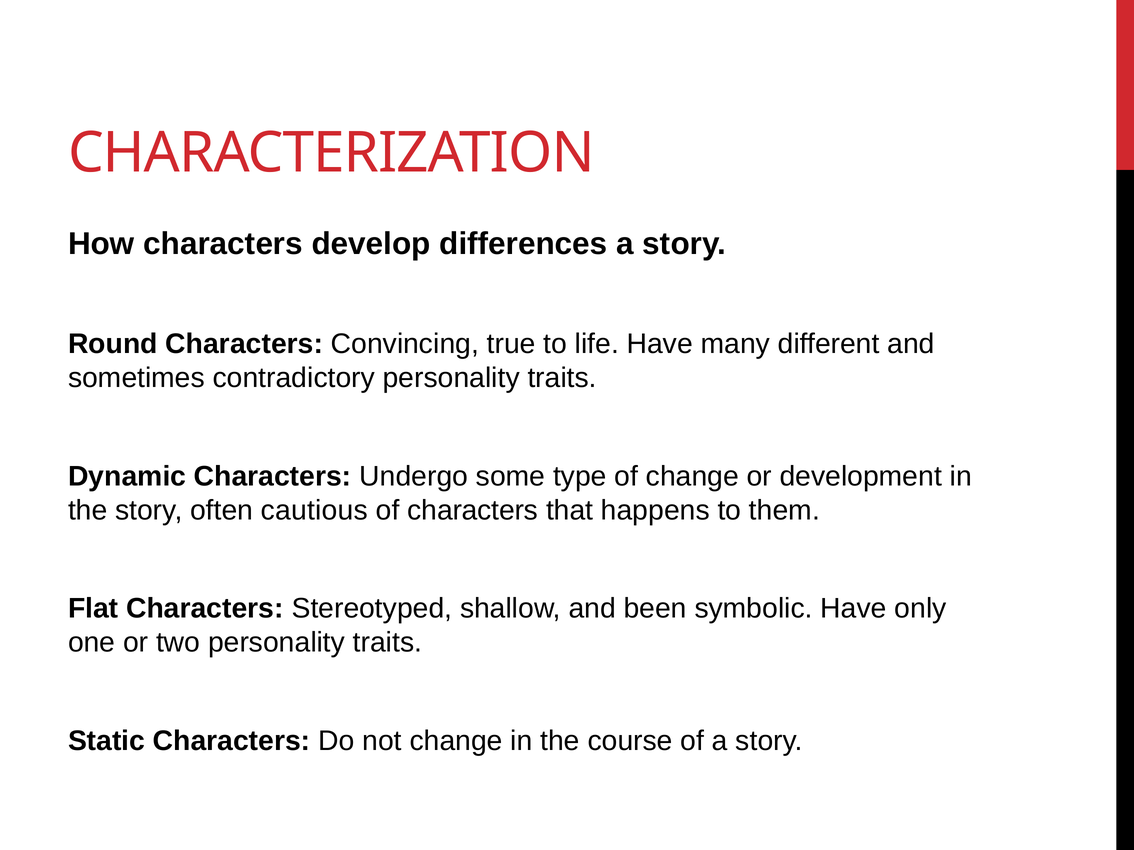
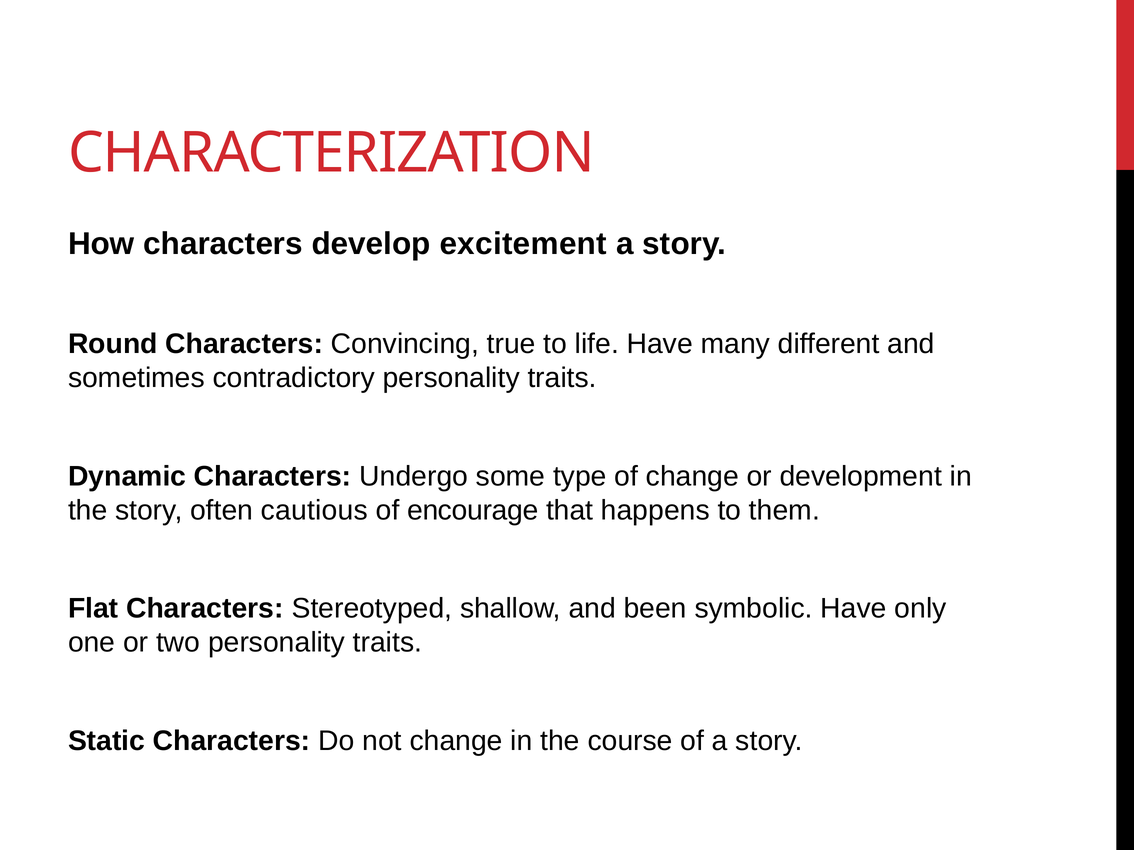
differences: differences -> excitement (523, 244)
of characters: characters -> encourage (473, 510)
